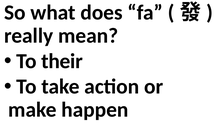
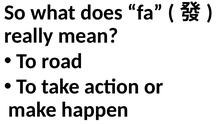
their: their -> road (62, 61)
